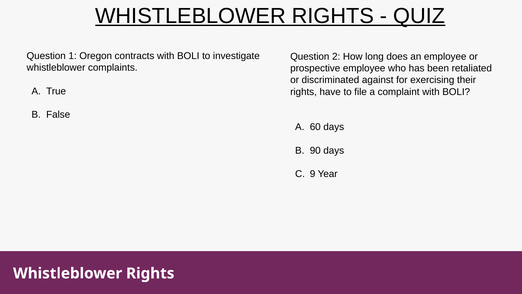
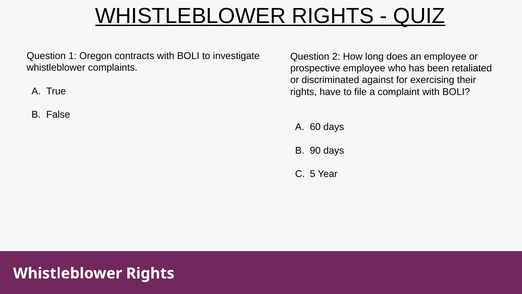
9: 9 -> 5 (313, 174)
